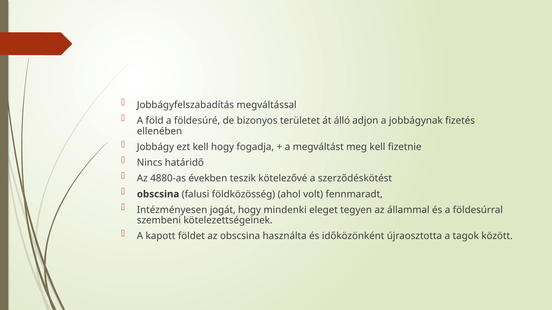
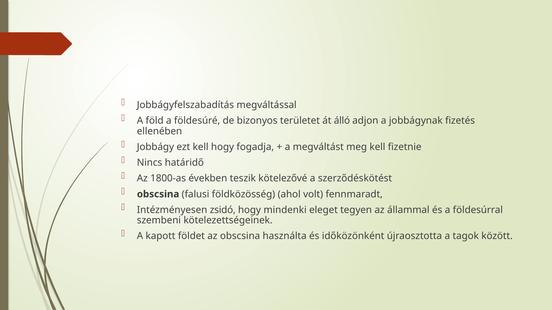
4880-as: 4880-as -> 1800-as (168, 179)
jogát: jogát -> zsidó (223, 210)
